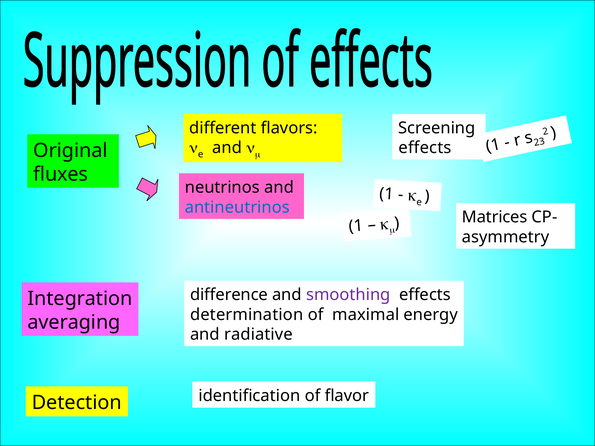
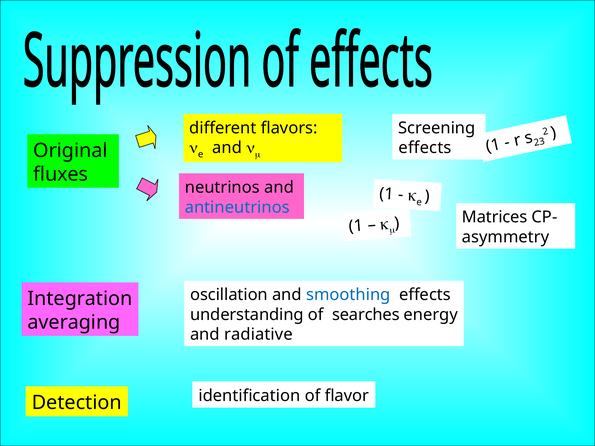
difference: difference -> oscillation (229, 295)
smoothing colour: purple -> blue (348, 295)
determination: determination -> understanding (247, 315)
maximal: maximal -> searches (366, 315)
